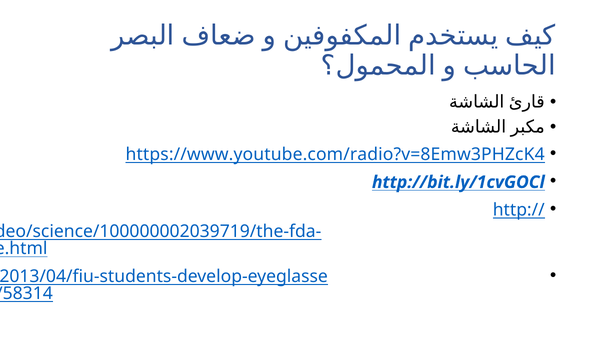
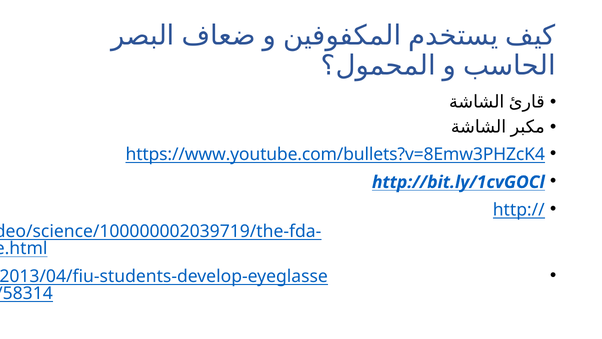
https://www.youtube.com/radio?v=8Emw3PHZcK4: https://www.youtube.com/radio?v=8Emw3PHZcK4 -> https://www.youtube.com/bullets?v=8Emw3PHZcK4 (335, 154)
